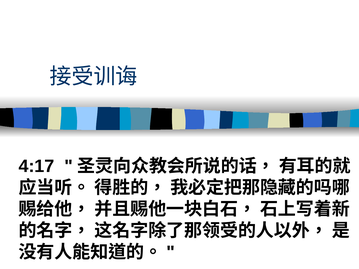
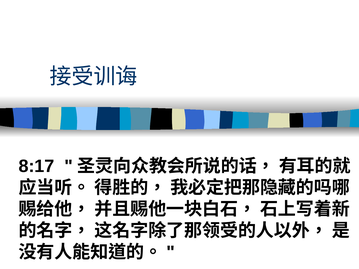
4:17: 4:17 -> 8:17 (36, 166)
